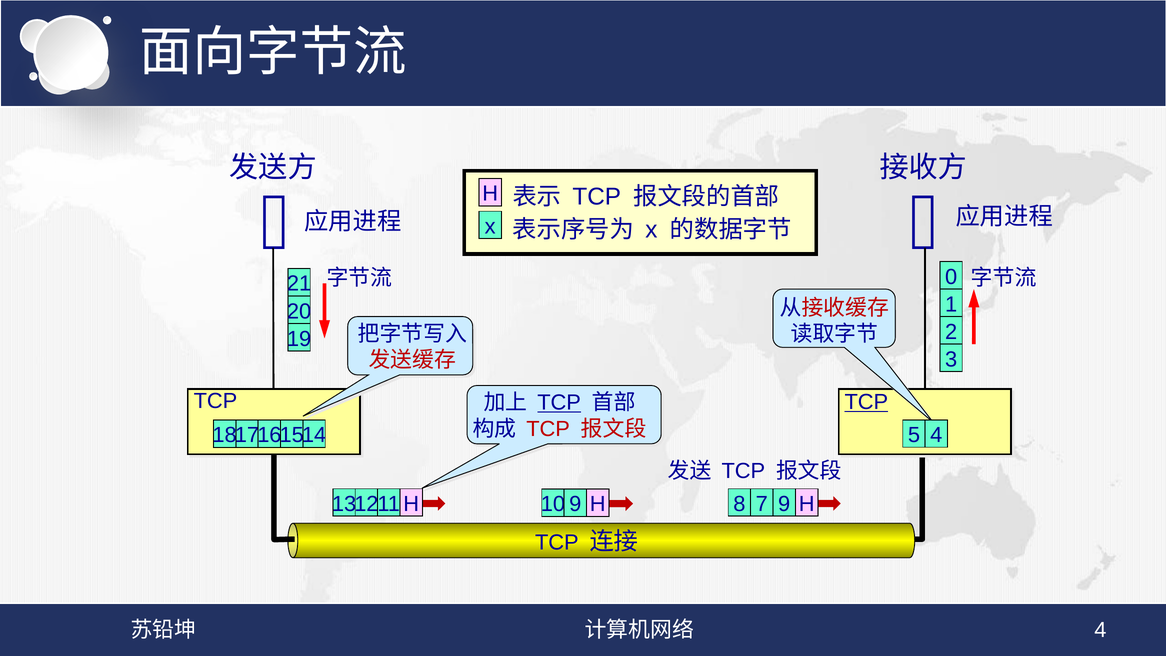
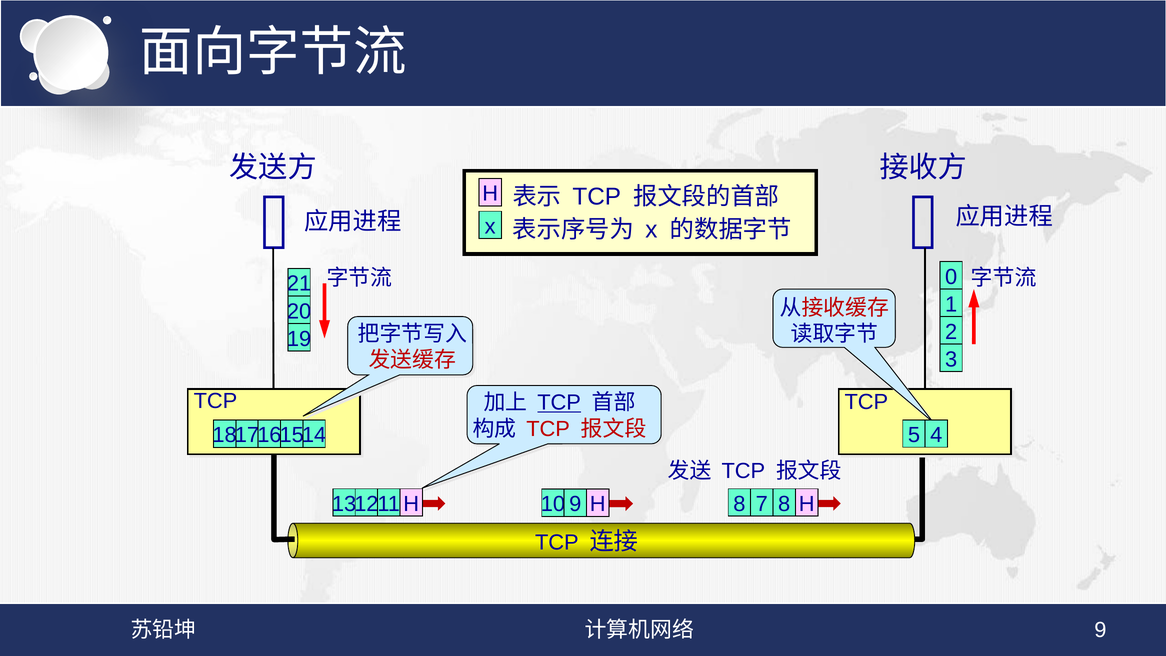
TCP underline: present -> none (866, 402)
7 9: 9 -> 8 (784, 504)
4: 4 -> 9 (1100, 630)
